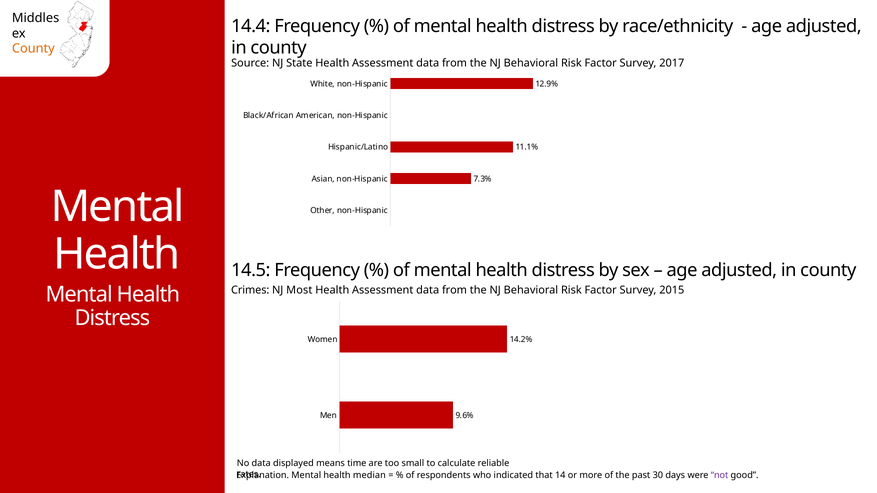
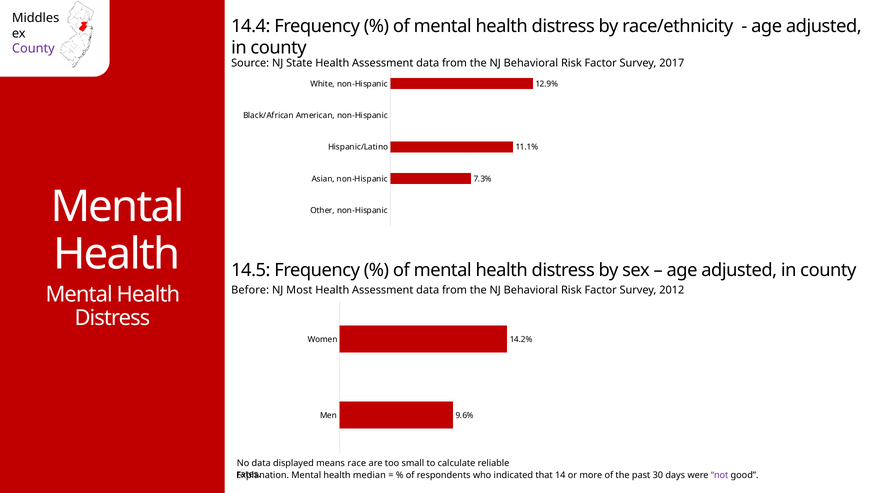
County colour: orange -> purple (33, 49)
Crimes: Crimes -> Before (250, 290)
2015: 2015 -> 2012 (672, 290)
time: time -> race (357, 463)
